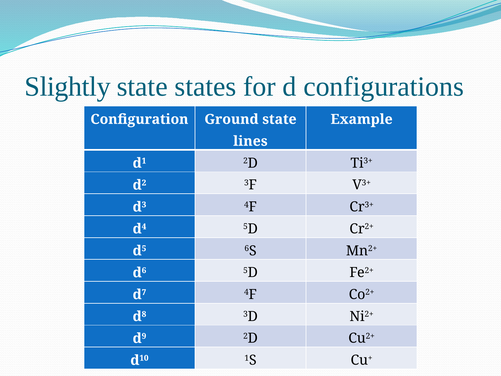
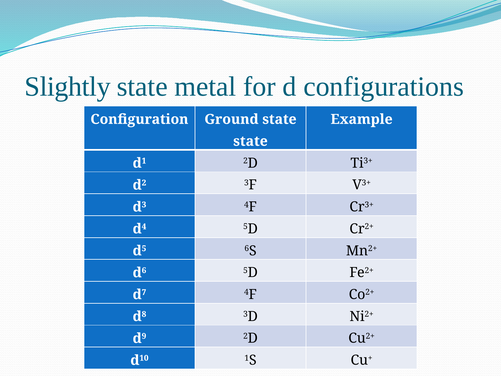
states: states -> metal (206, 86)
lines: lines -> state (250, 141)
